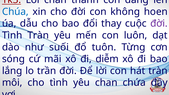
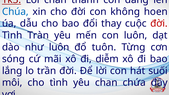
đời colour: purple -> red (159, 23)
như suối: suối -> luôn (59, 47)
hát tràn: tràn -> suối (158, 71)
